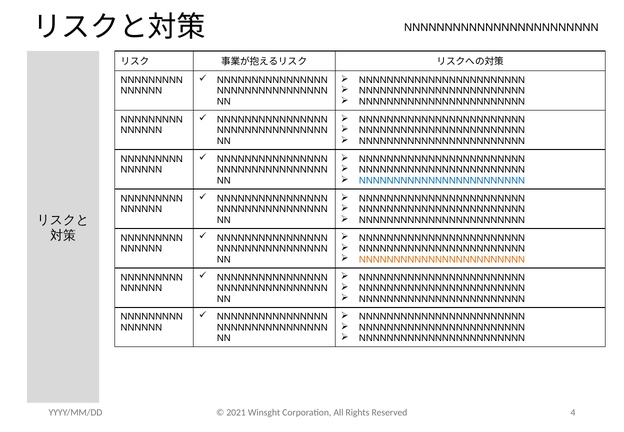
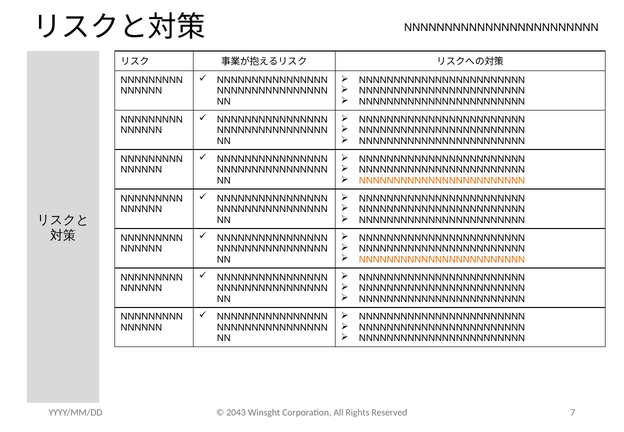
NNNNNNNNNNNNNNNNNNNNNNNN colour: blue -> orange (442, 180)
2021: 2021 -> 2043 (236, 413)
4: 4 -> 7 (573, 412)
